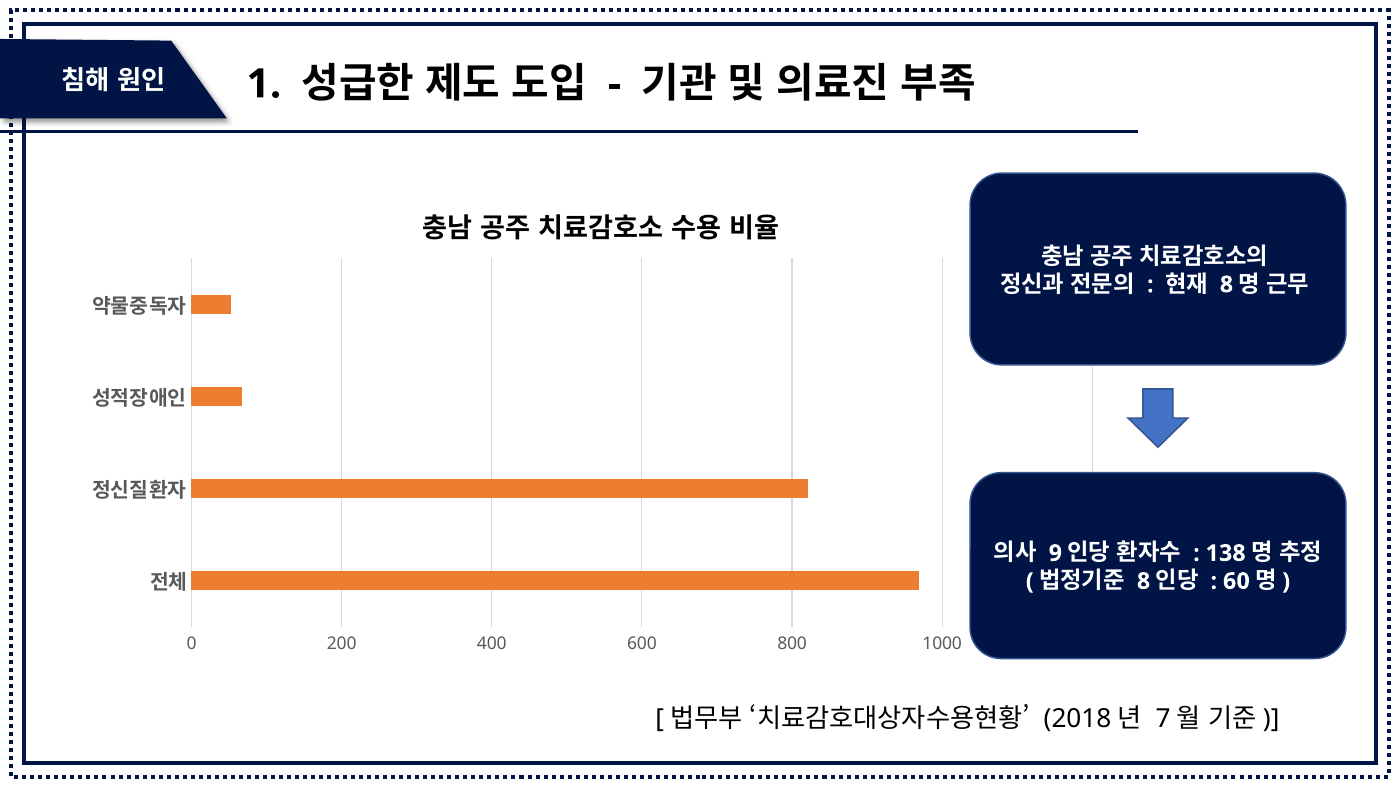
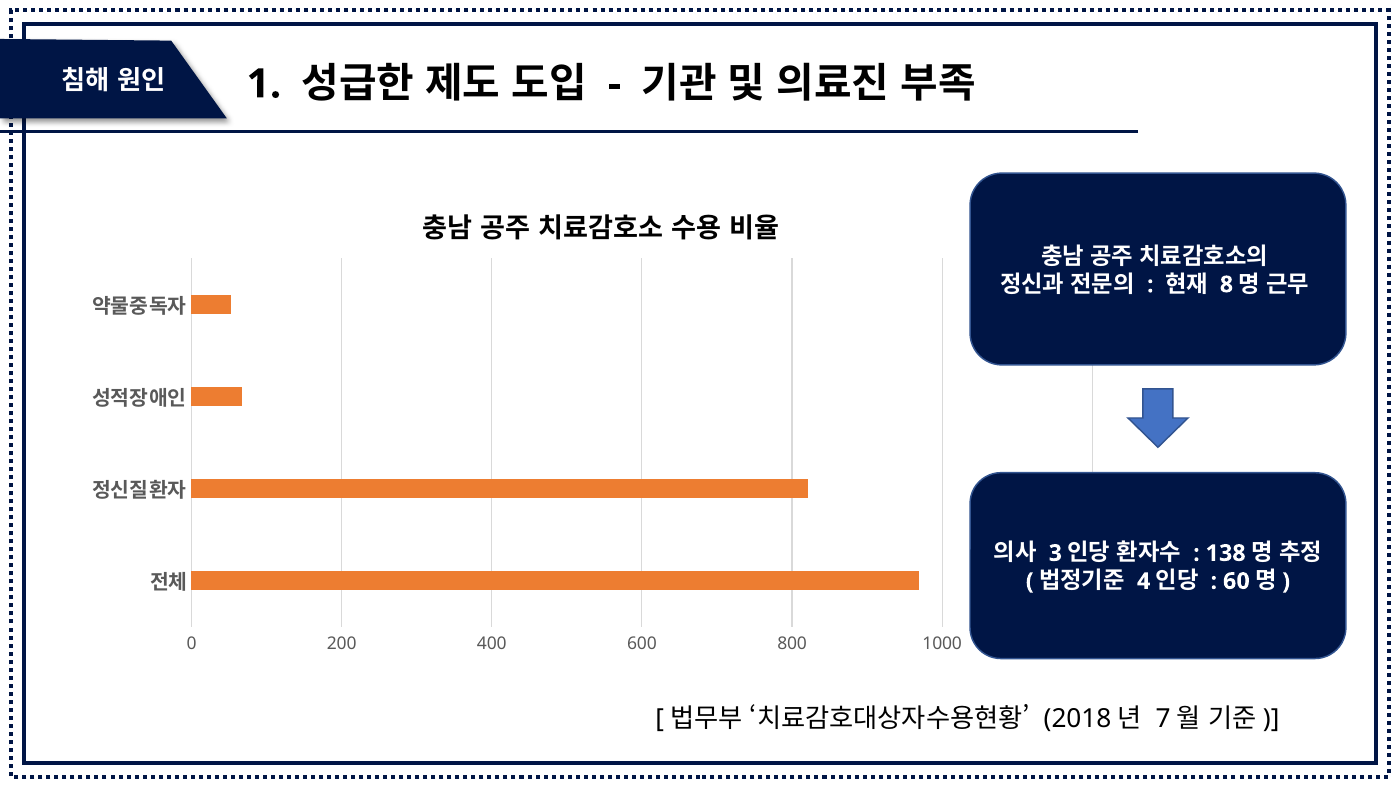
9: 9 -> 3 (1055, 554)
8: 8 -> 4 (1144, 582)
